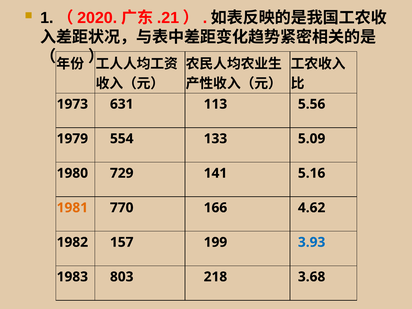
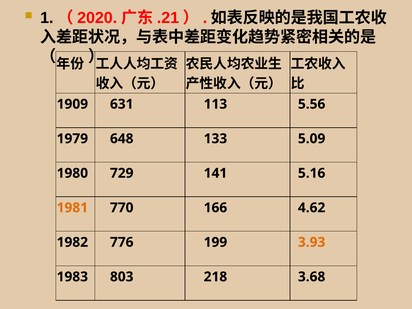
1973: 1973 -> 1909 (72, 104)
554: 554 -> 648 (122, 139)
157: 157 -> 776 (122, 242)
3.93 colour: blue -> orange (312, 242)
